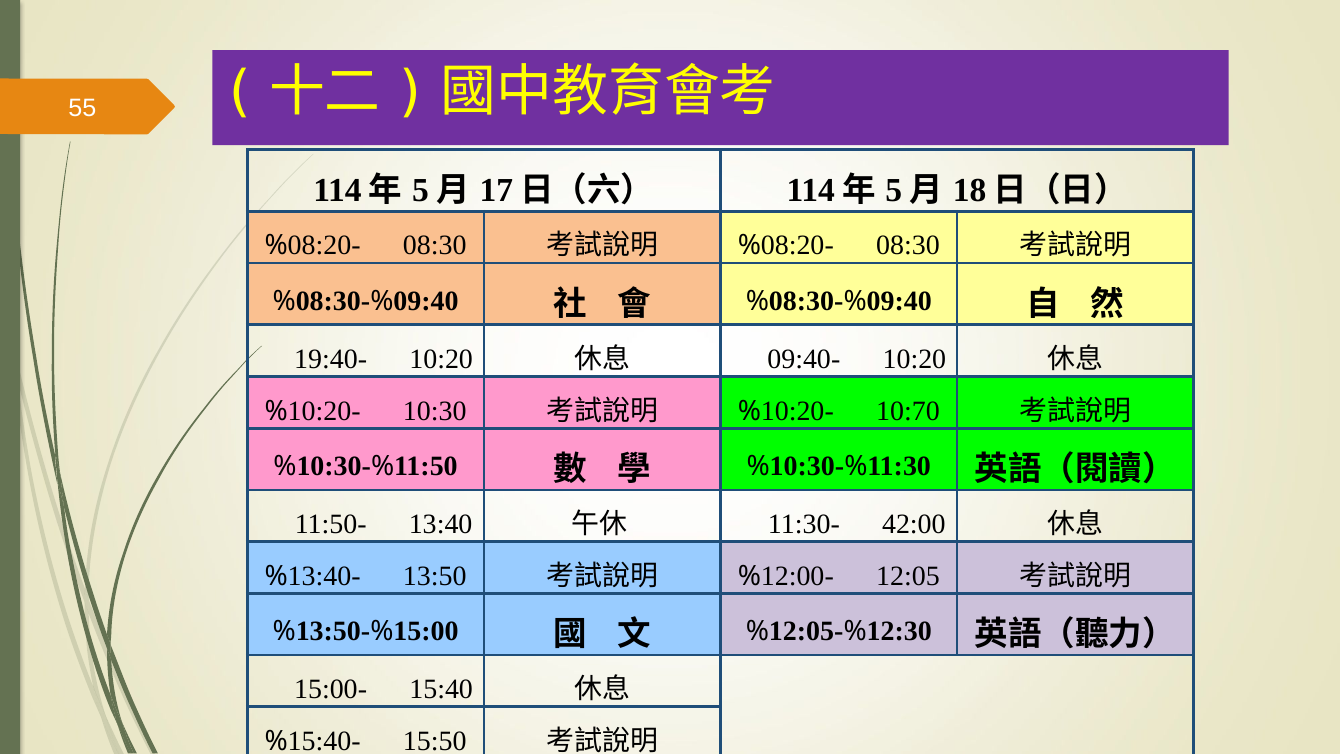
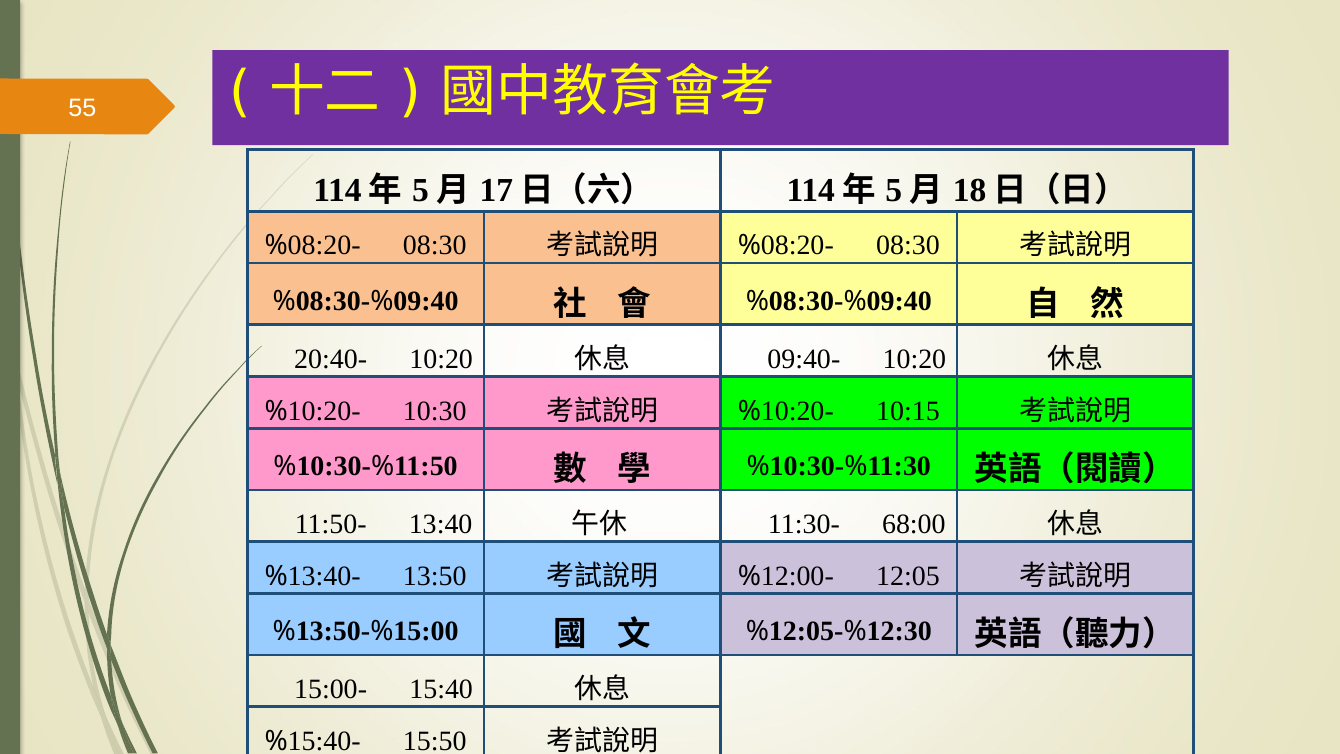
19:40-: 19:40- -> 20:40- (331, 359)
10:70: 10:70 -> 10:15 (908, 411)
42:00: 42:00 -> 68:00 (914, 524)
